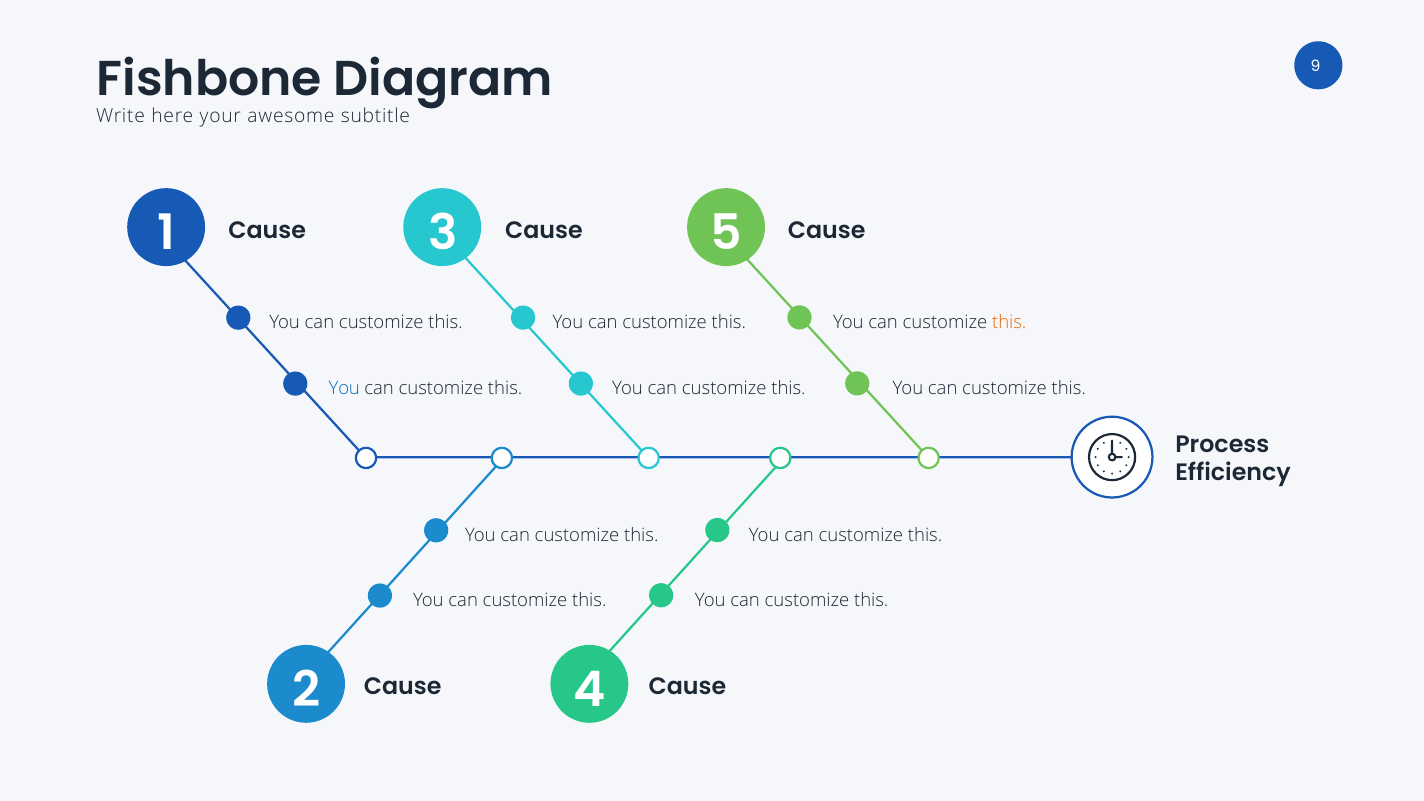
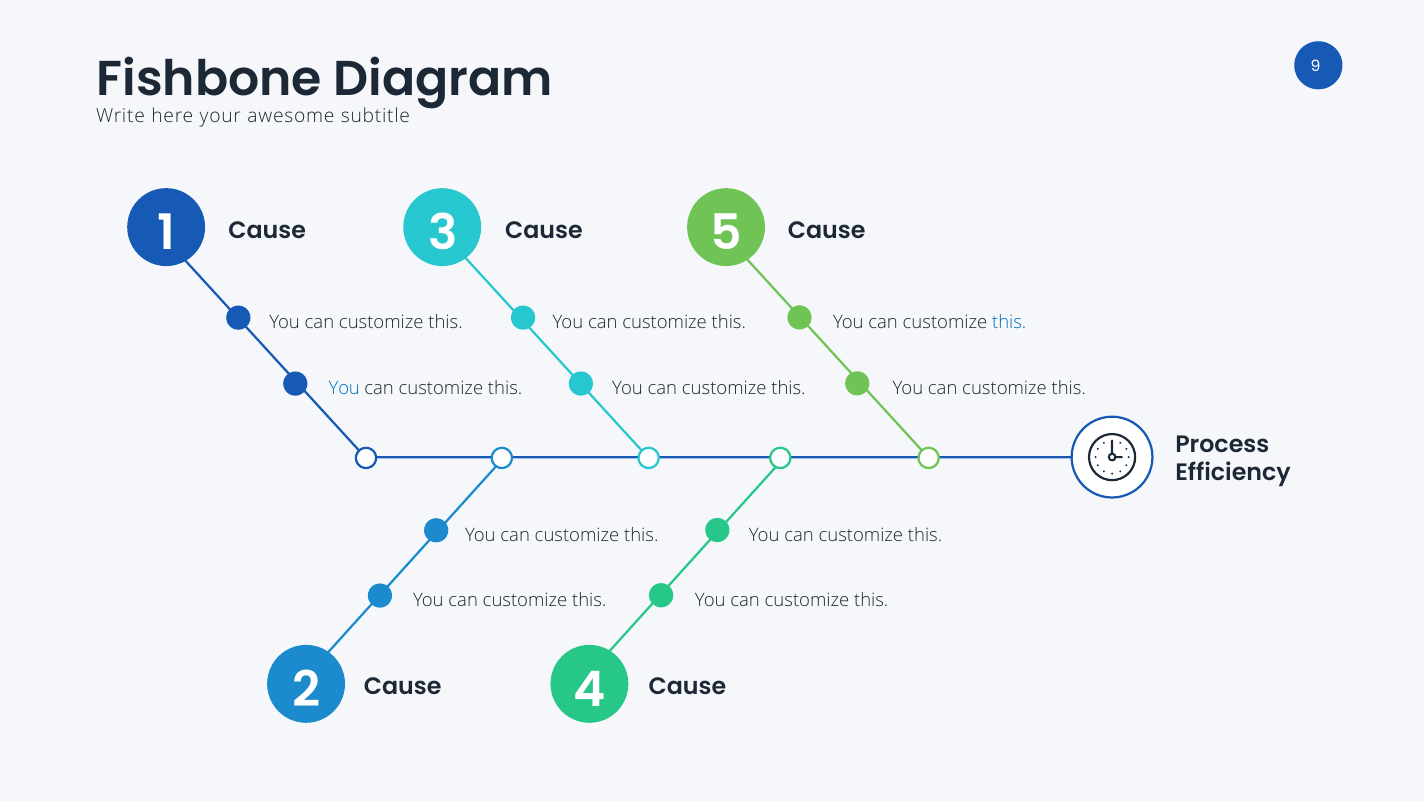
this colour: orange -> blue (1009, 323)
